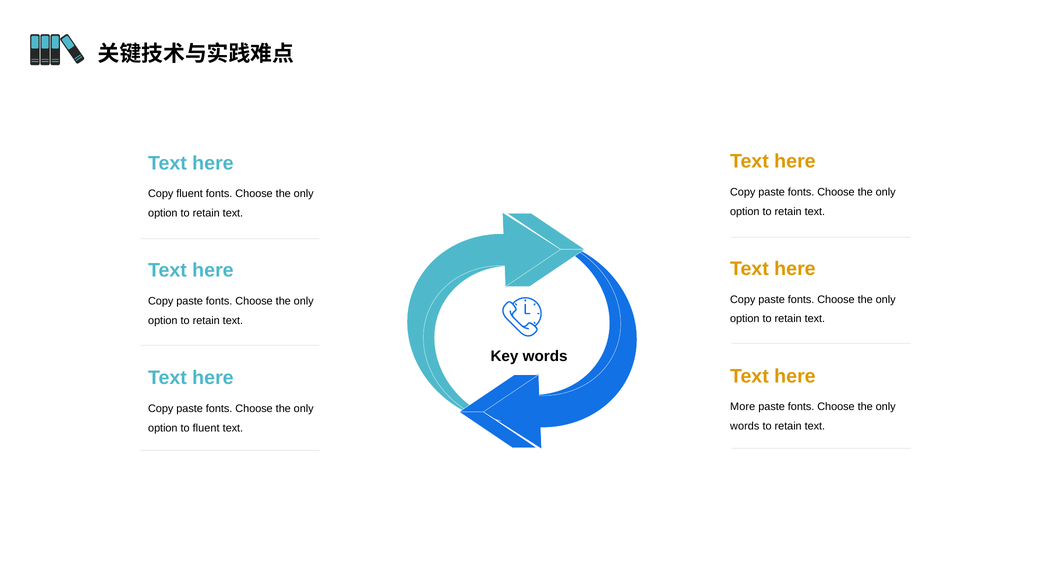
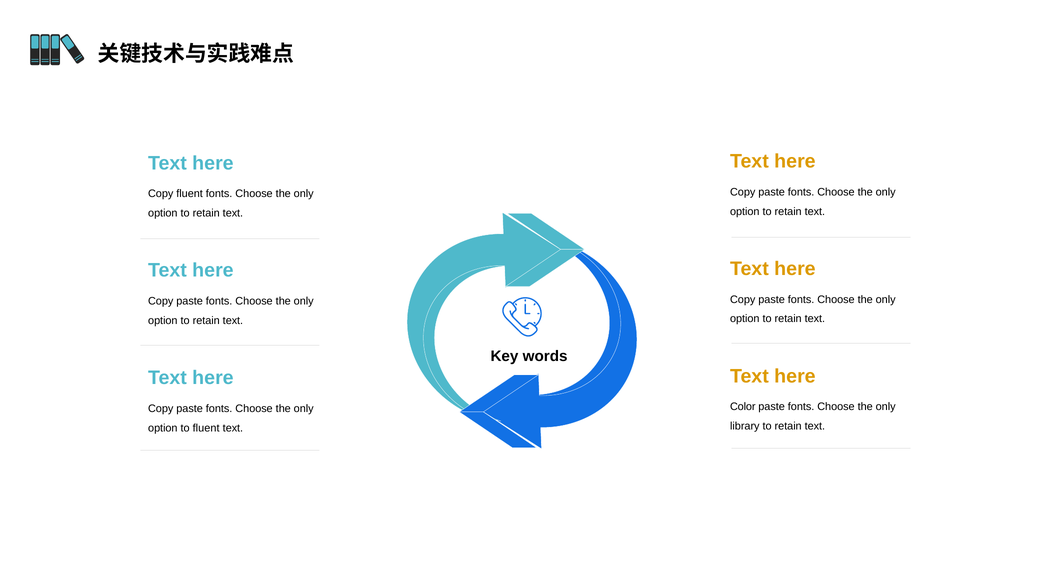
More: More -> Color (743, 407)
words: words -> library (745, 426)
